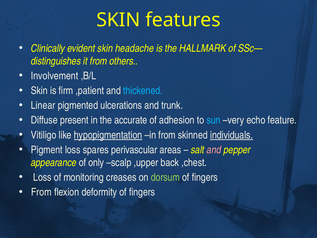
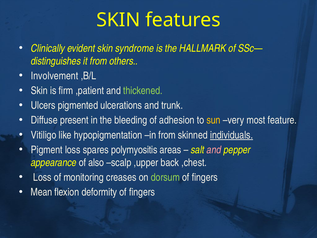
headache: headache -> syndrome (135, 48)
thickened colour: light blue -> light green (143, 91)
Linear: Linear -> Ulcers (43, 105)
accurate: accurate -> bleeding (131, 120)
sun colour: light blue -> yellow (213, 120)
echo: echo -> most (256, 120)
hypopigmentation underline: present -> none (108, 135)
perivascular: perivascular -> polymyositis (134, 150)
only: only -> also (96, 162)
From: From -> Mean (41, 192)
